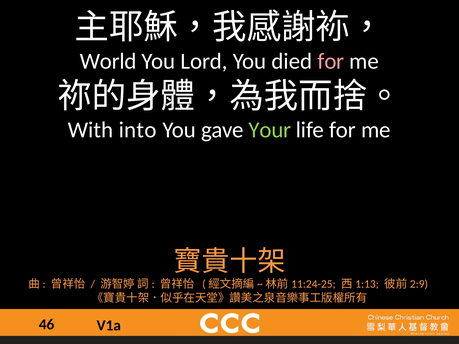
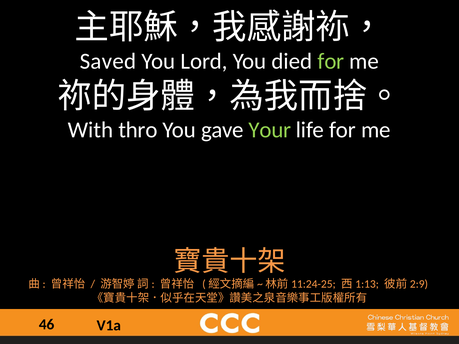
World: World -> Saved (108, 61)
for colour: pink -> light green (331, 61)
into: into -> thro (138, 130)
